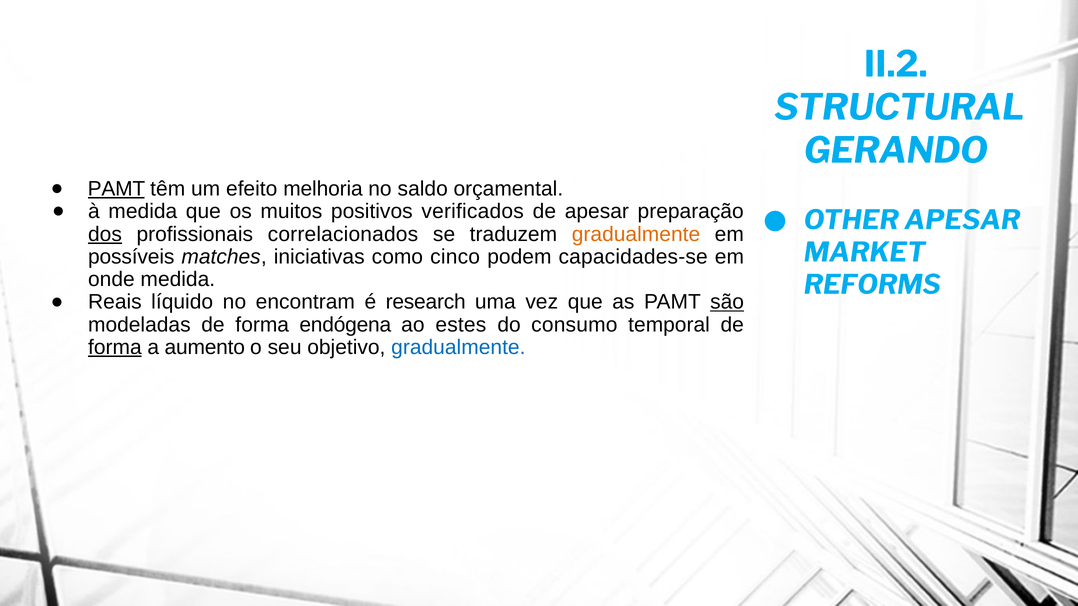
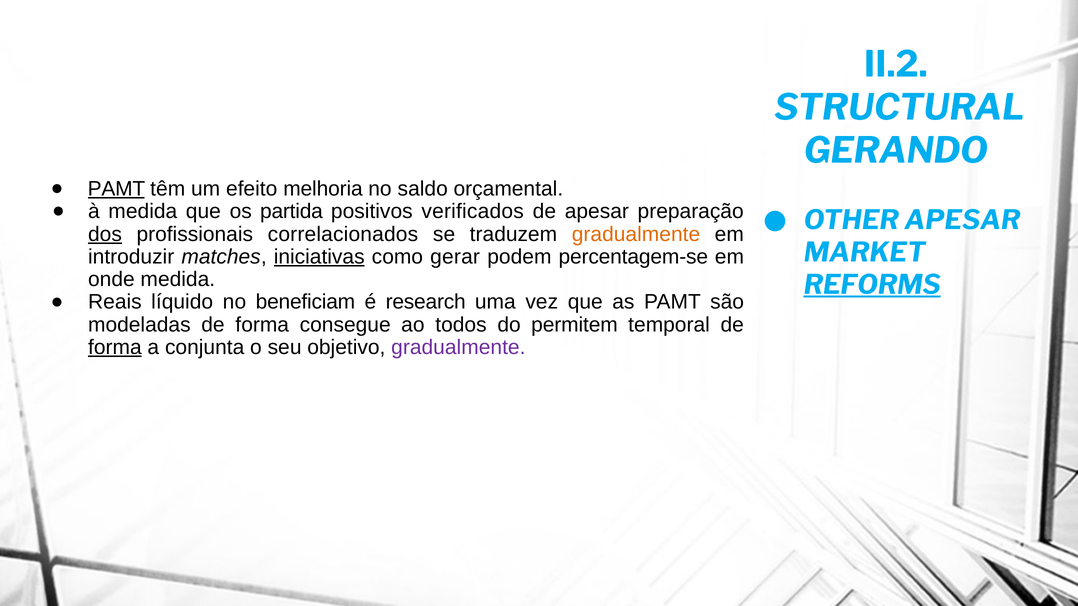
muitos: muitos -> partida (291, 212)
possíveis: possíveis -> introduzir (131, 257)
iniciativas underline: none -> present (319, 257)
cinco: cinco -> gerar (455, 257)
capacidades-se: capacidades-se -> percentagem-se (633, 257)
REFORMS underline: none -> present (872, 285)
encontram: encontram -> beneficiam (305, 302)
são underline: present -> none (727, 302)
endógena: endógena -> consegue (345, 325)
estes: estes -> todos (461, 325)
consumo: consumo -> permitem (575, 325)
aumento: aumento -> conjunta (205, 348)
gradualmente colour: blue -> purple (458, 348)
